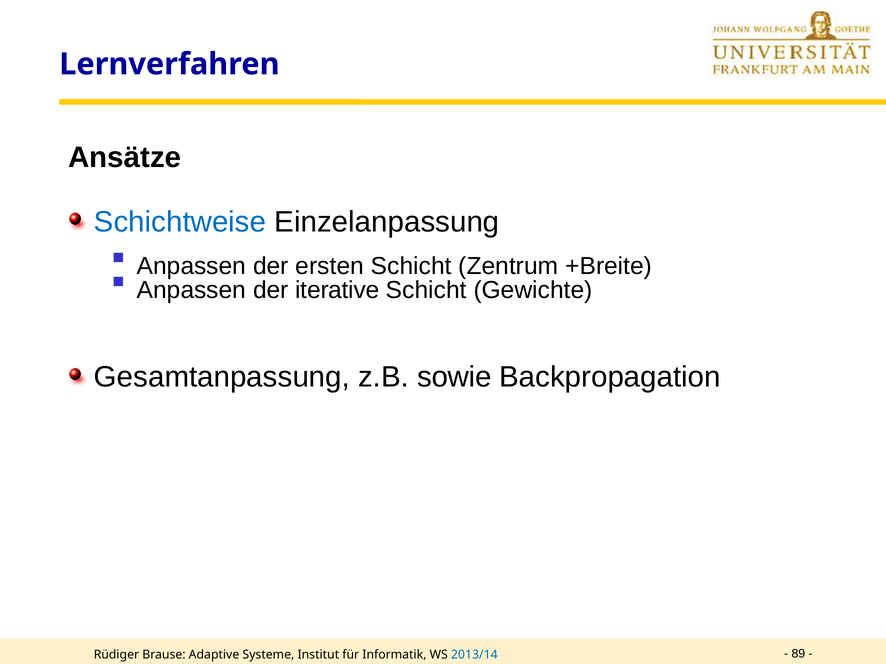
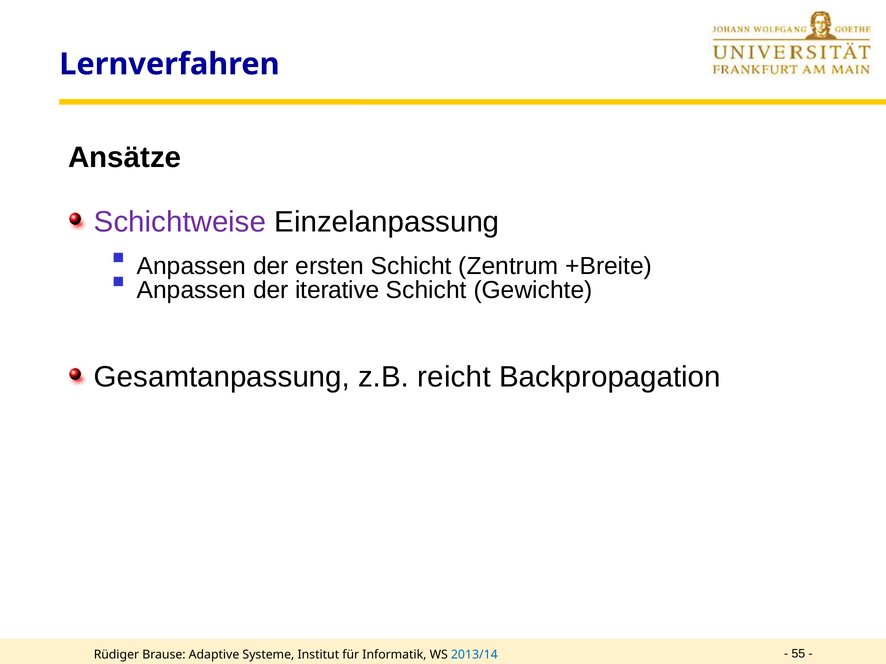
Schichtweise colour: blue -> purple (180, 222)
sowie: sowie -> reicht (454, 377)
89: 89 -> 55 (798, 654)
